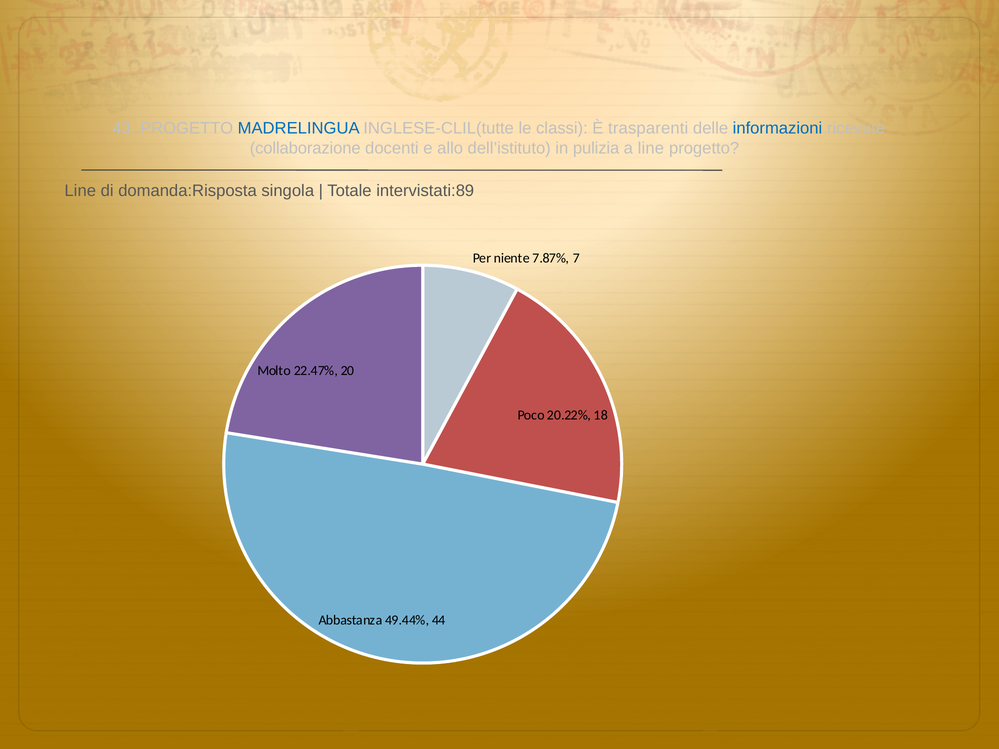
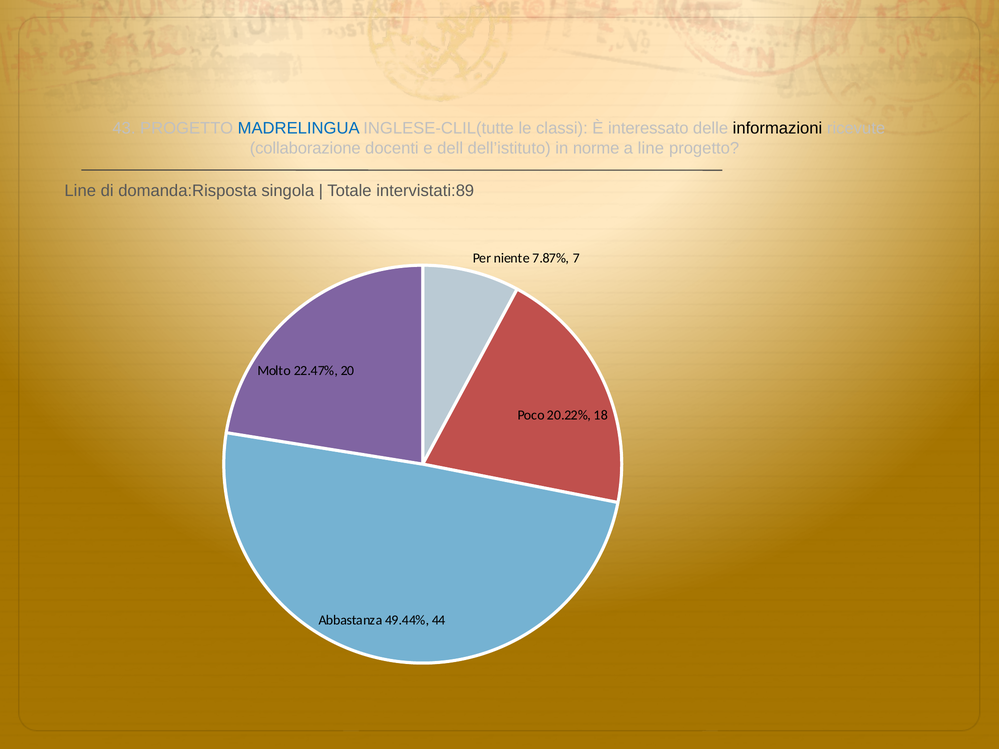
trasparenti: trasparenti -> interessato (648, 129)
informazioni colour: blue -> black (778, 129)
allo: allo -> dell (450, 148)
pulizia: pulizia -> norme (596, 148)
